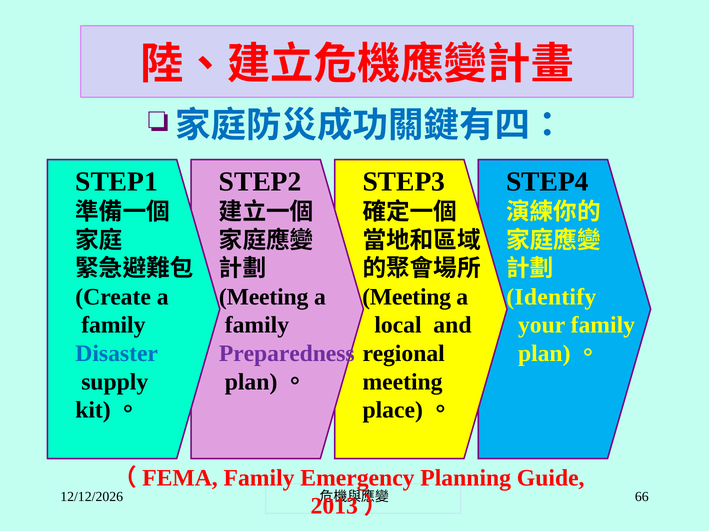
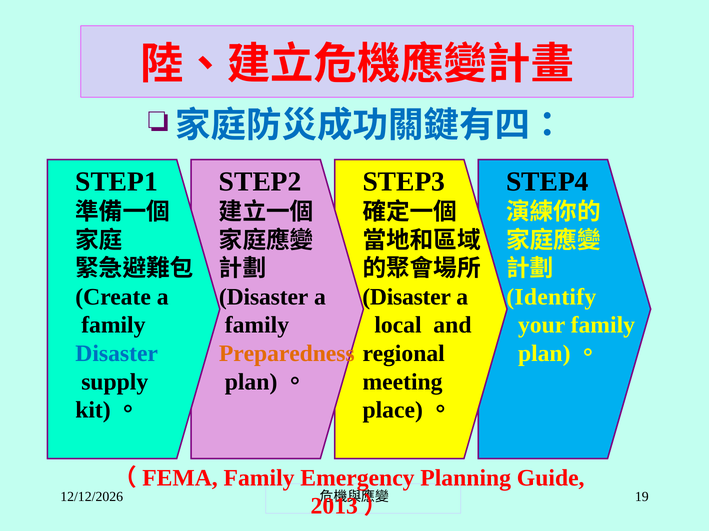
Meeting: Meeting -> Disaster (264, 297)
Meeting: Meeting -> Disaster (407, 297)
Preparedness colour: purple -> orange (287, 354)
66: 66 -> 19 (642, 497)
